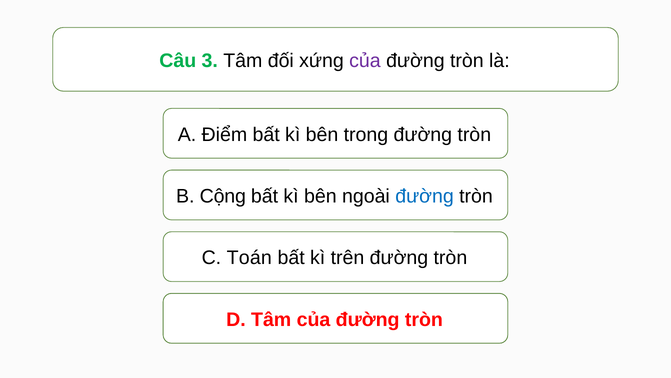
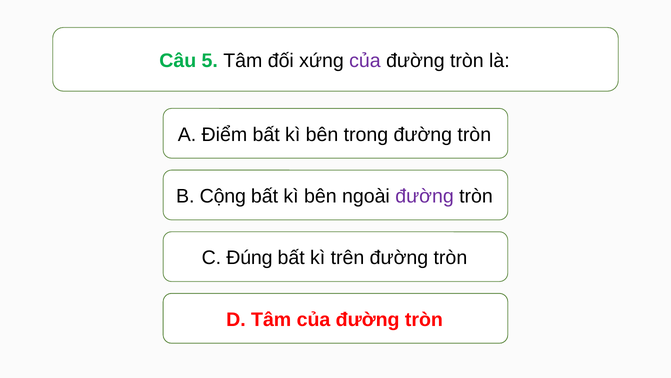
3: 3 -> 5 (210, 61)
đường colour: blue -> purple (425, 196)
Toán: Toán -> Đúng (249, 258)
